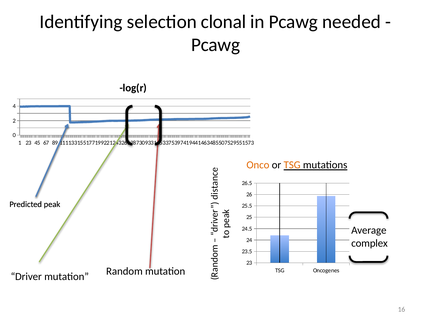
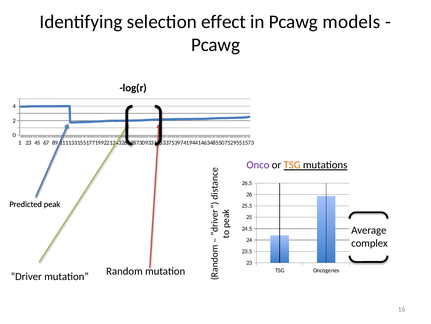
clonal: clonal -> effect (223, 22)
needed: needed -> models (351, 22)
Onco colour: orange -> purple (258, 165)
